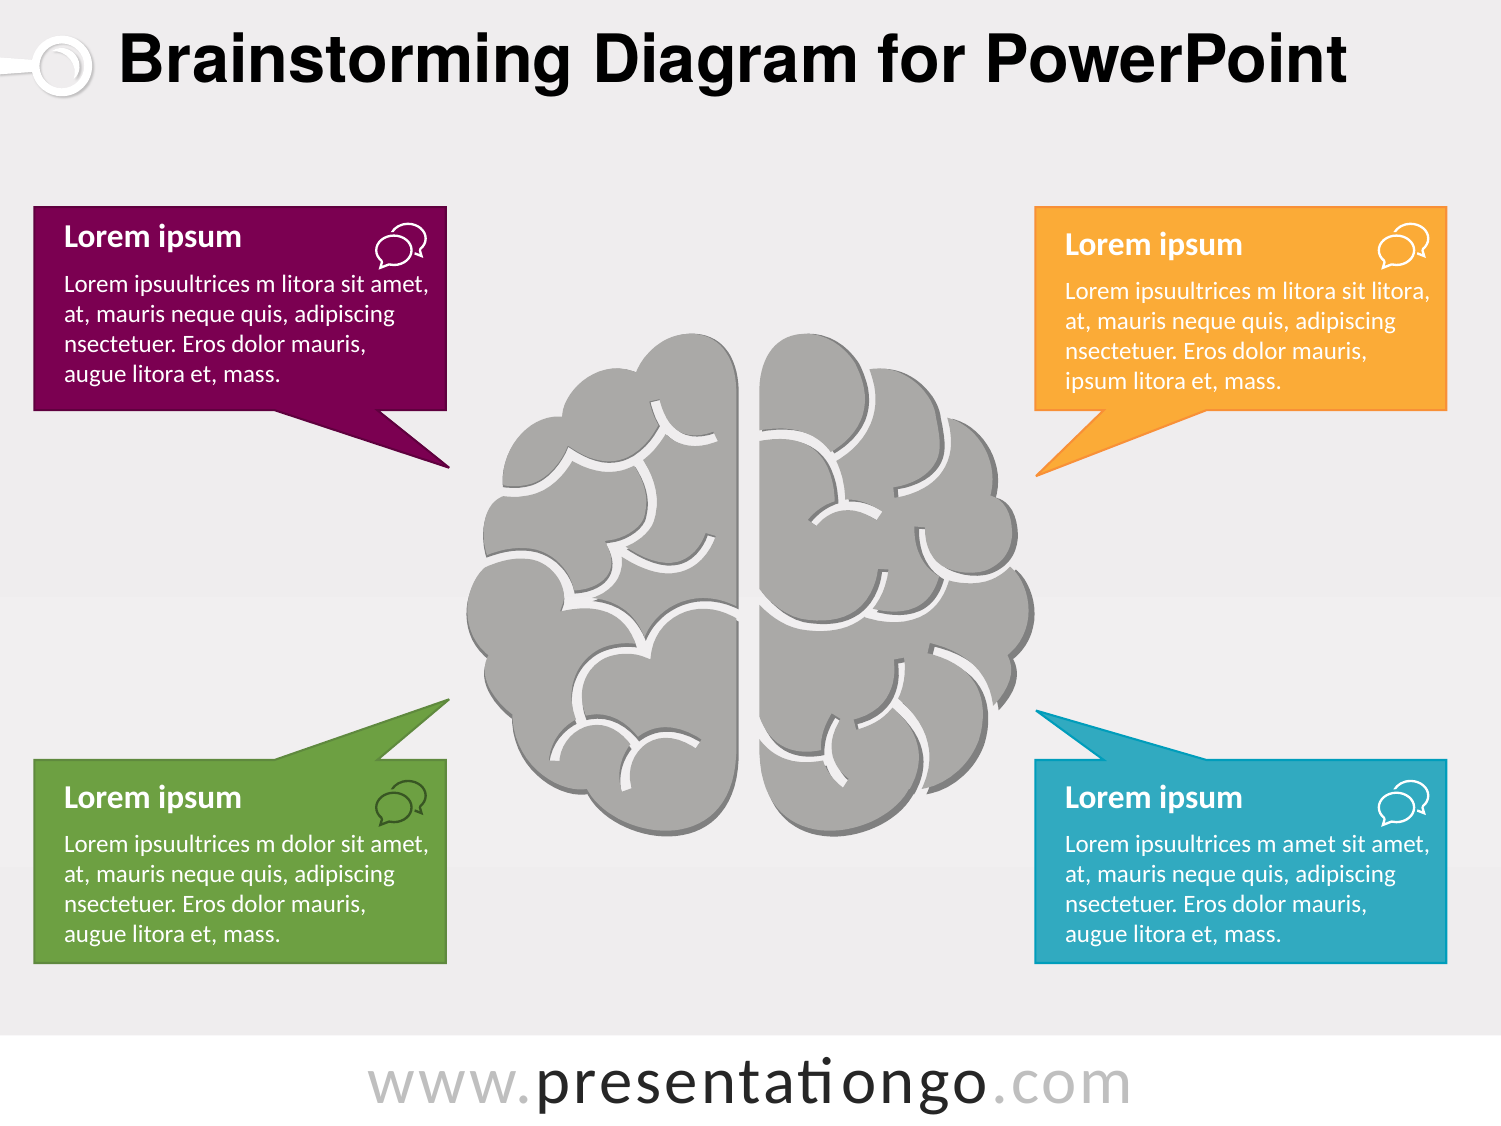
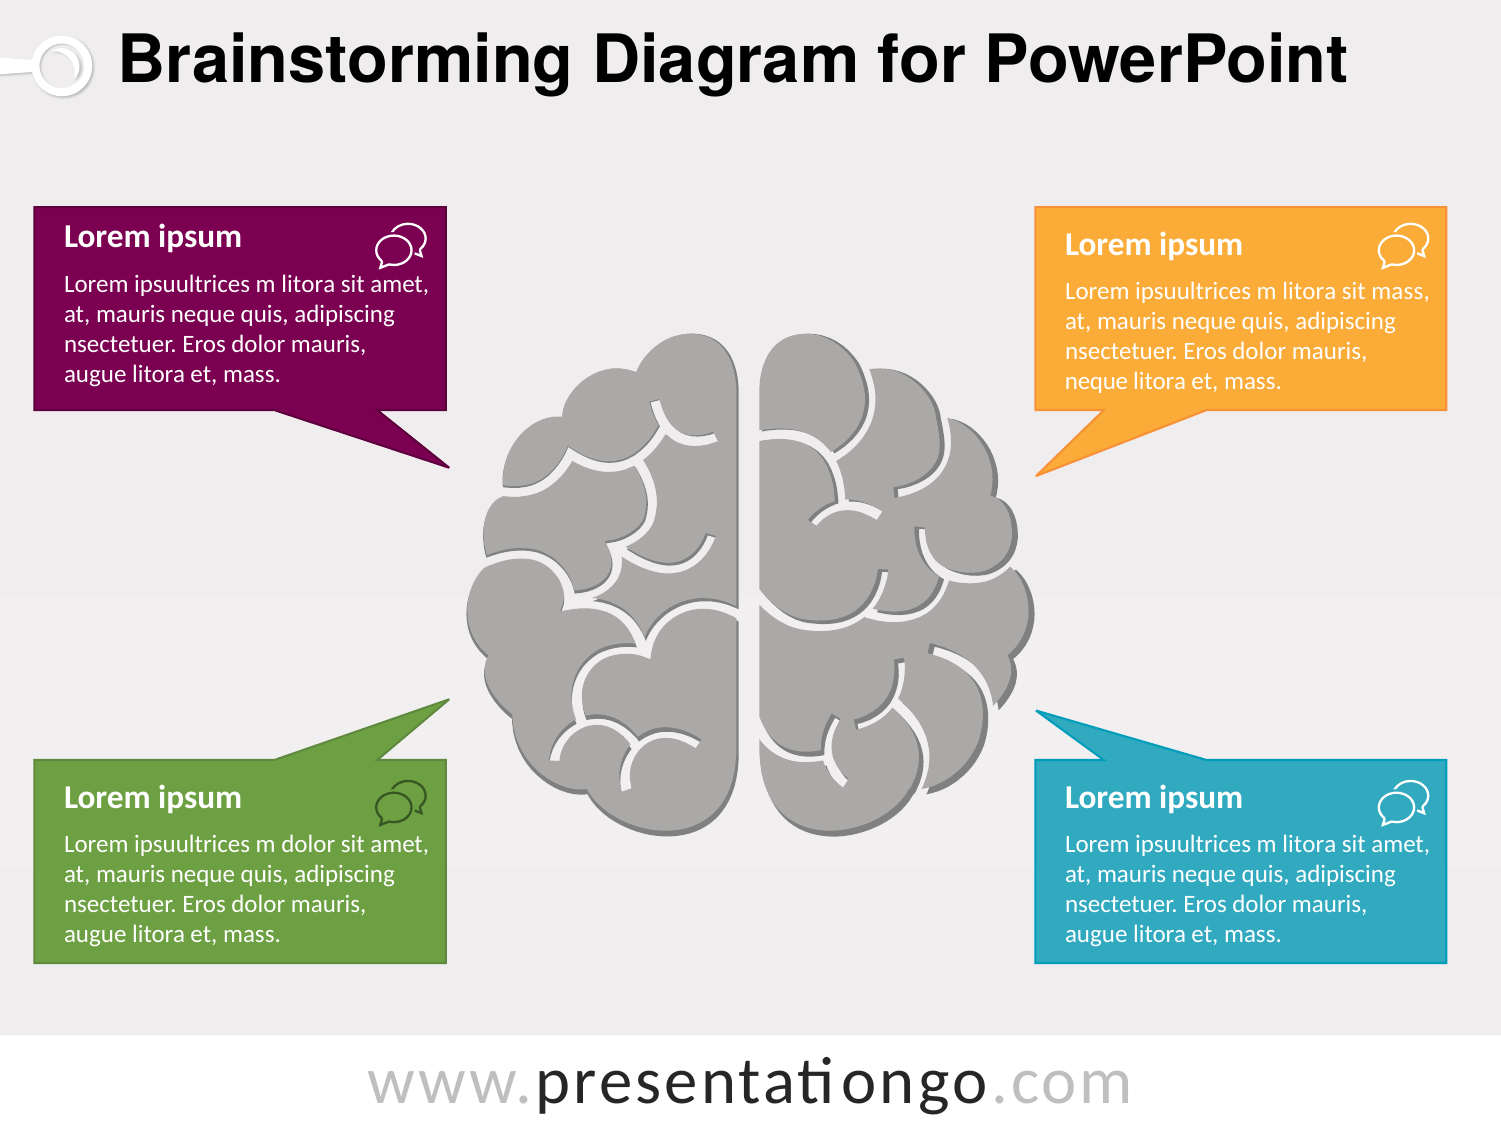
sit litora: litora -> mass (1401, 291)
ipsum: ipsum -> neque (1096, 382)
amet: amet -> litora (1309, 844)
